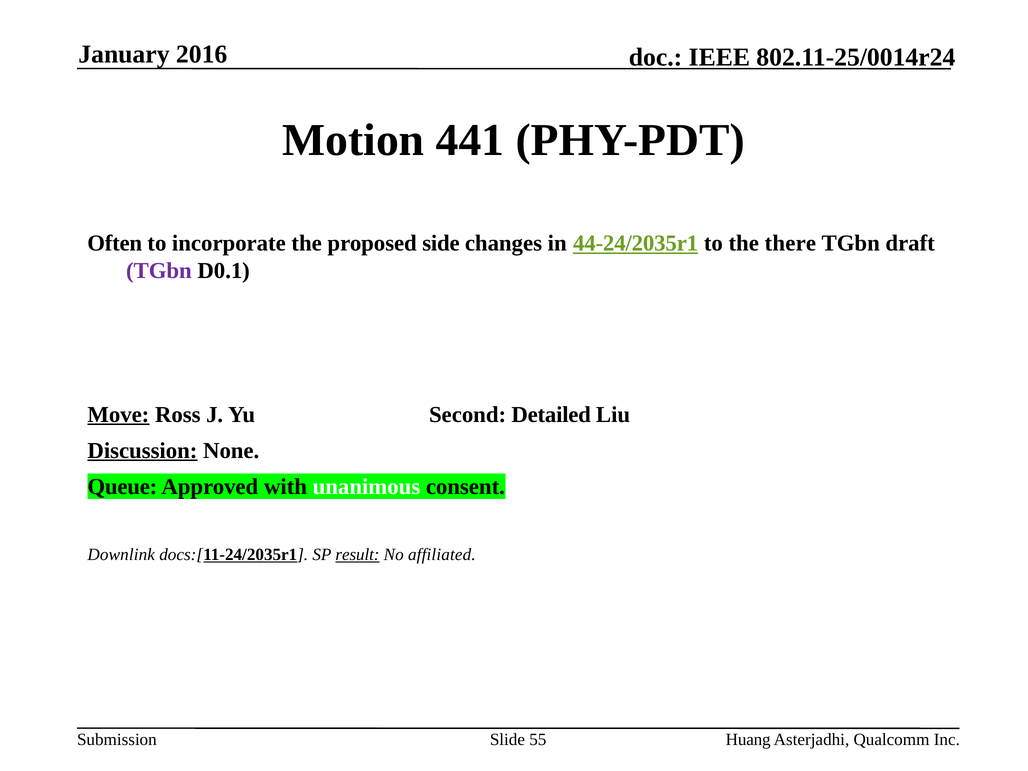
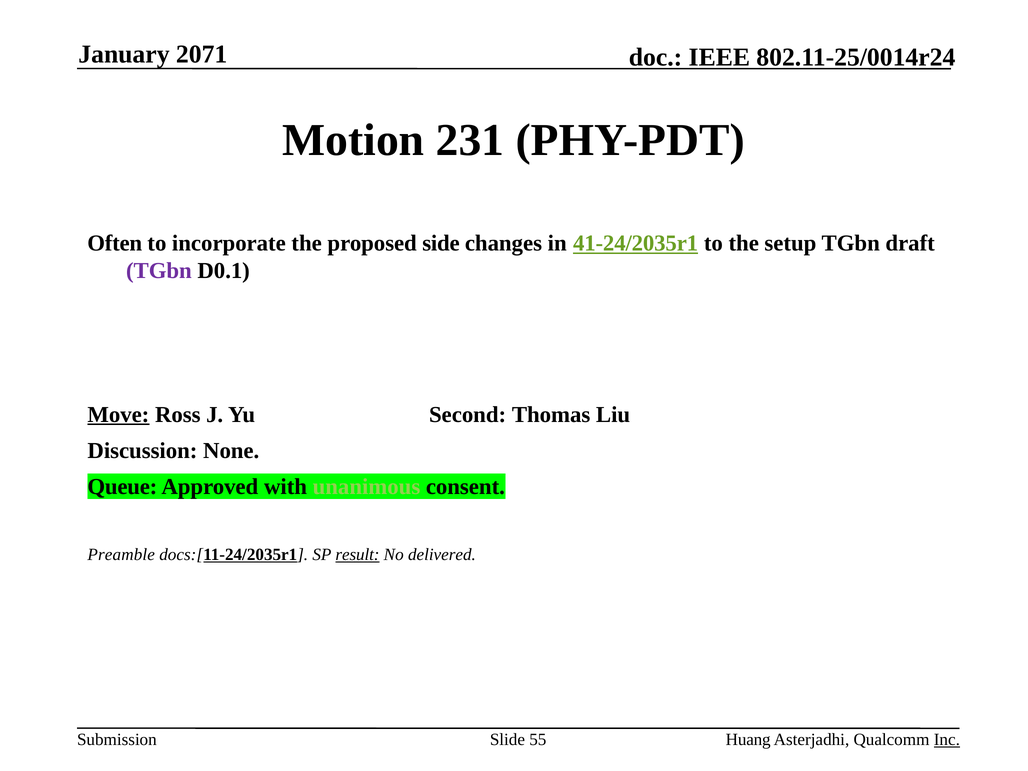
2016: 2016 -> 2071 (202, 54)
441: 441 -> 231 (470, 140)
44-24/2035r1: 44-24/2035r1 -> 41-24/2035r1 (636, 243)
there: there -> setup (790, 243)
Detailed: Detailed -> Thomas (551, 415)
Discussion underline: present -> none (142, 450)
unanimous colour: white -> light green (366, 486)
Downlink: Downlink -> Preamble (121, 555)
affiliated: affiliated -> delivered (442, 555)
Inc underline: none -> present (947, 739)
